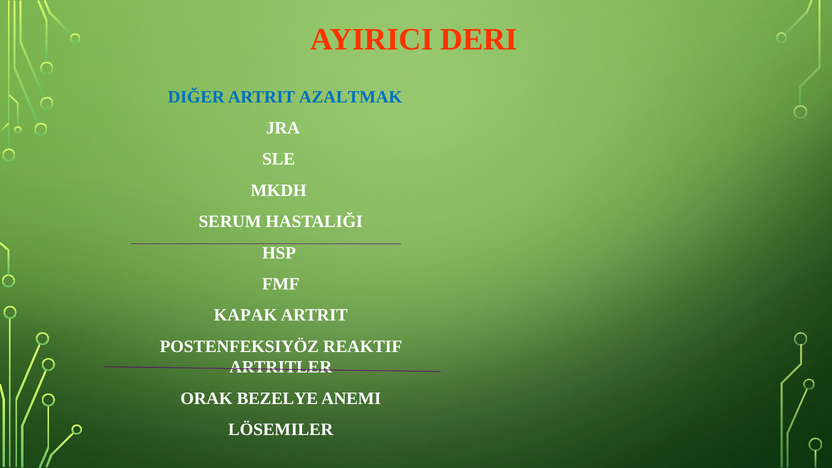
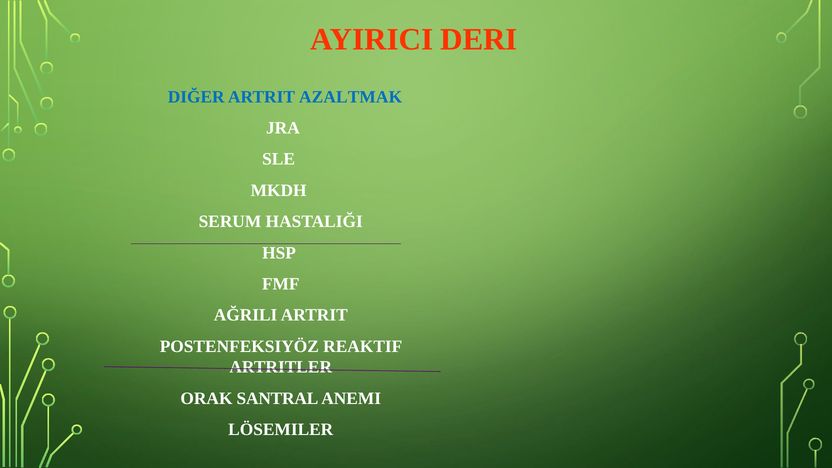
KAPAK: KAPAK -> AĞRILI (246, 315)
BEZELYE: BEZELYE -> SANTRAL (277, 398)
